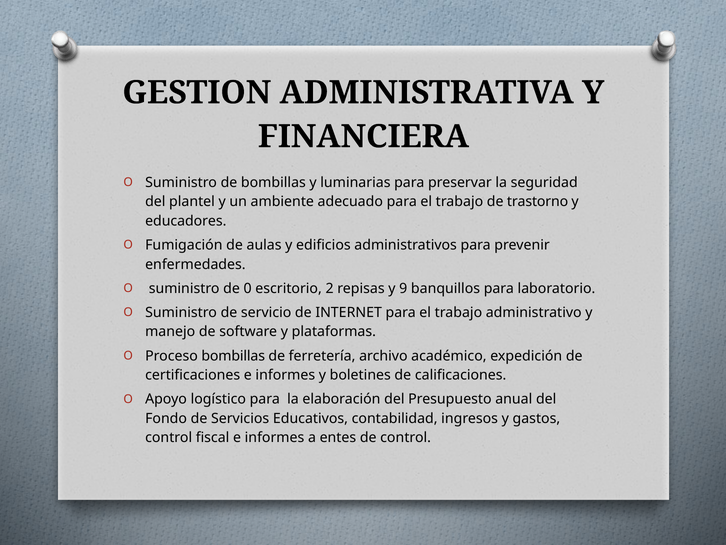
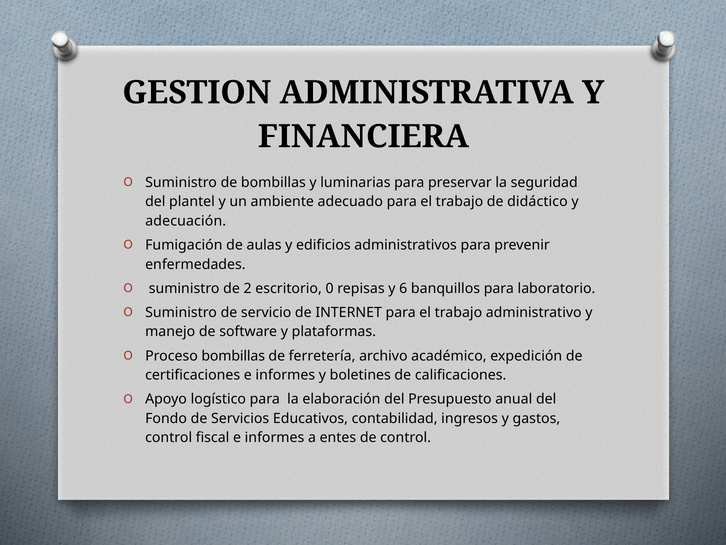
trastorno: trastorno -> didáctico (537, 202)
educadores: educadores -> adecuación (186, 221)
0: 0 -> 2 (248, 288)
2: 2 -> 0 (330, 288)
9: 9 -> 6 (403, 288)
